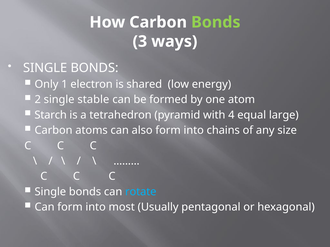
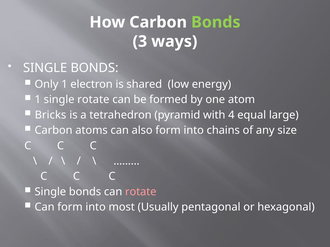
2: 2 -> 1 (38, 100)
single stable: stable -> rotate (93, 100)
Starch: Starch -> Bricks (51, 115)
rotate colour: light blue -> pink (141, 192)
